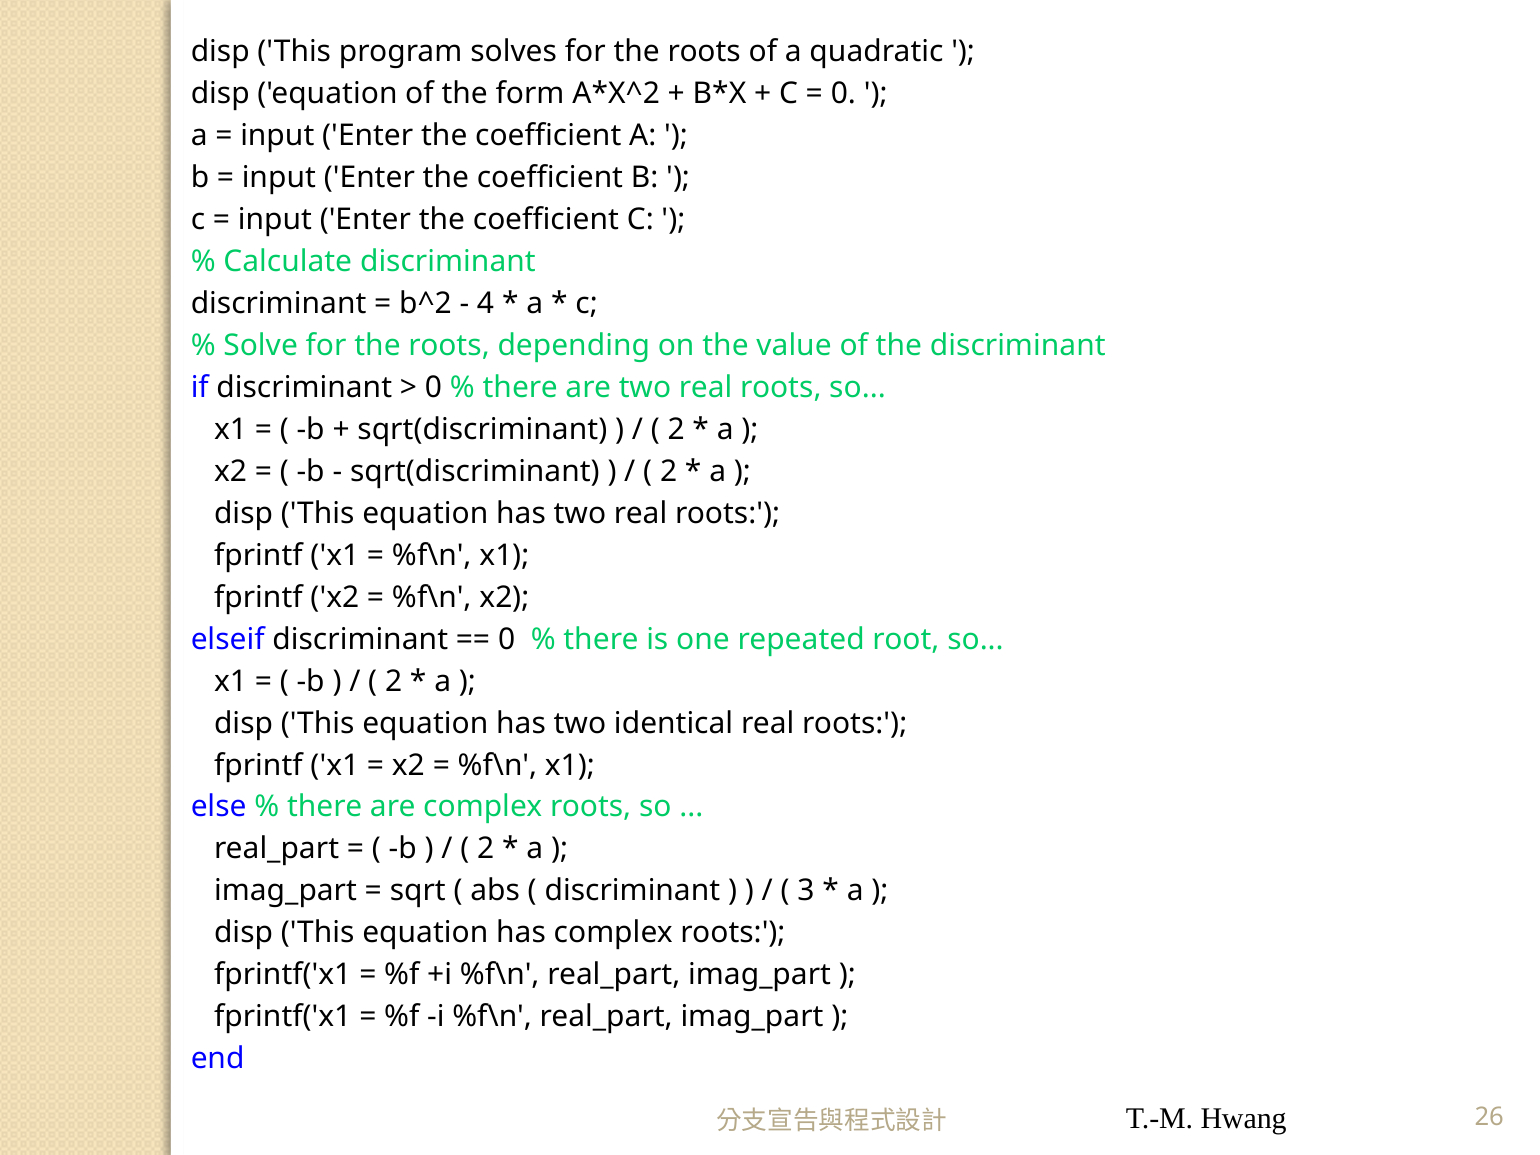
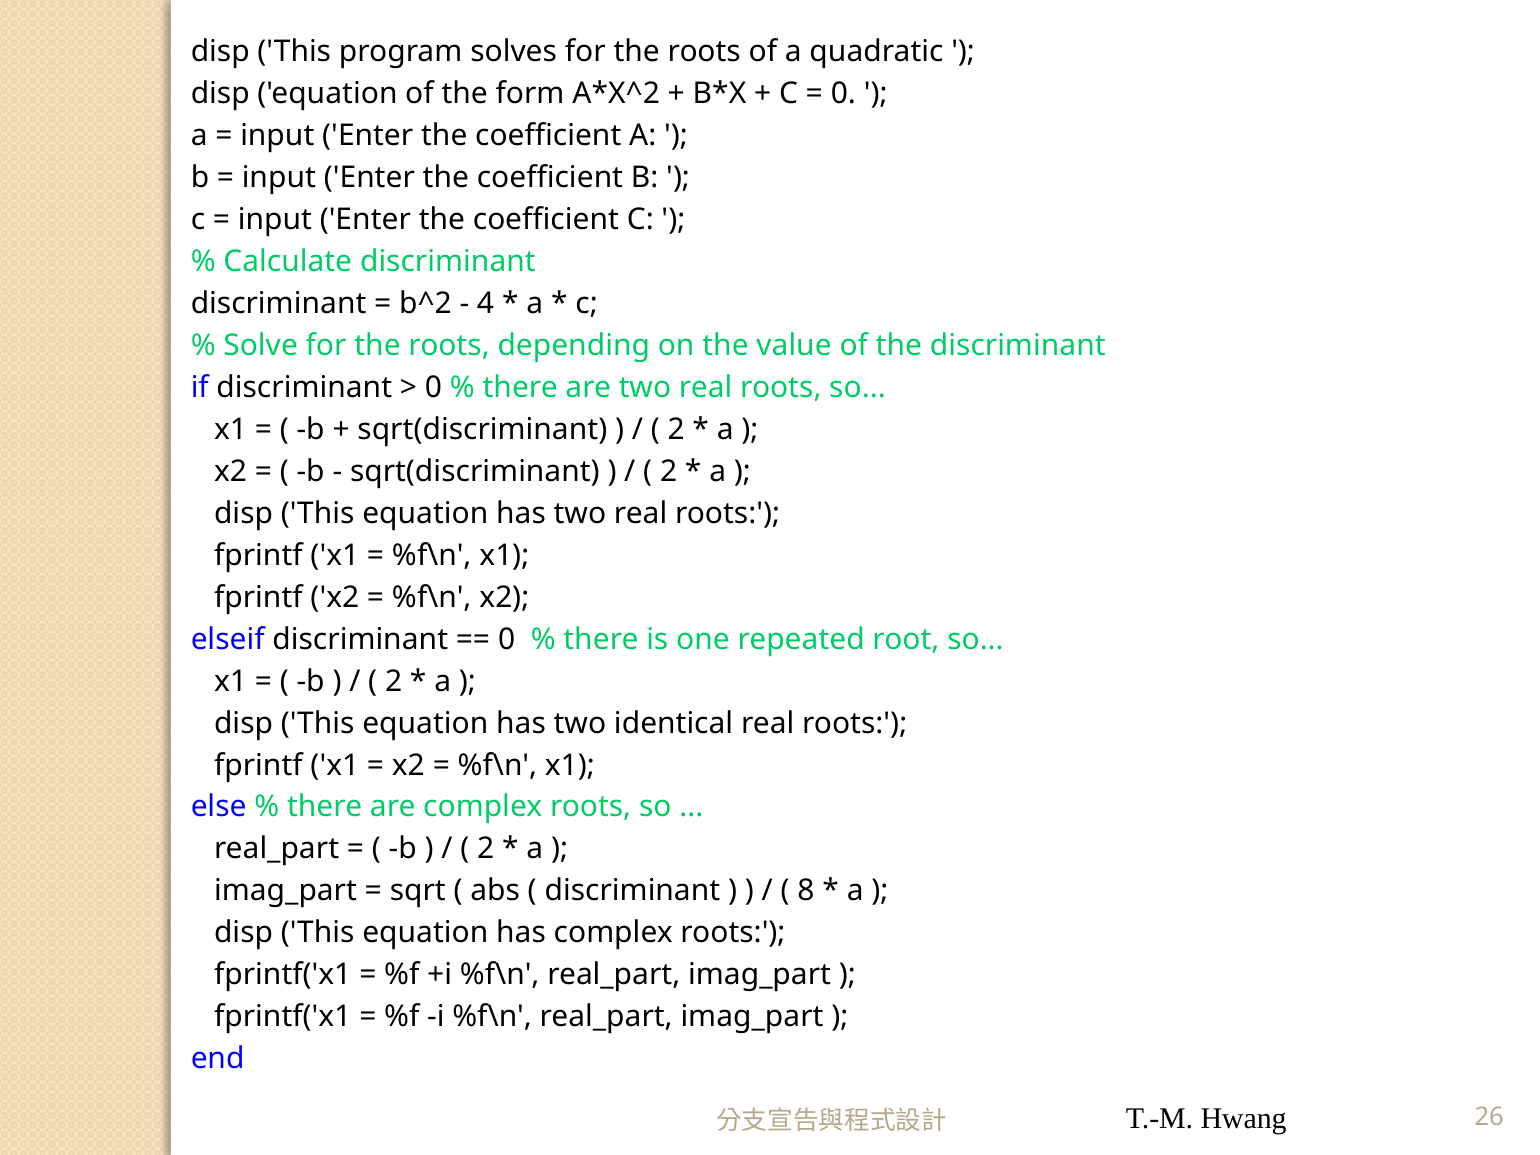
3: 3 -> 8 (806, 891)
